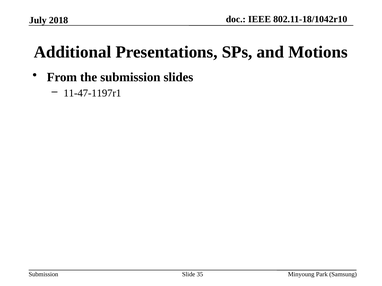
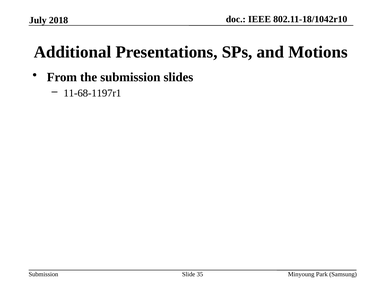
11-47-1197r1: 11-47-1197r1 -> 11-68-1197r1 (92, 93)
